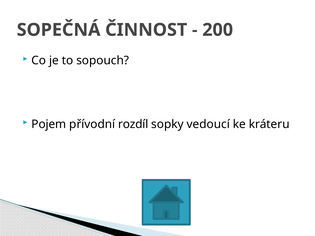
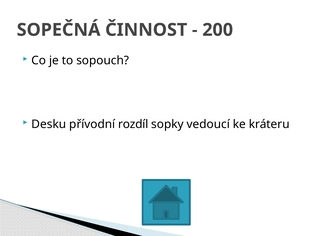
Pojem: Pojem -> Desku (49, 124)
